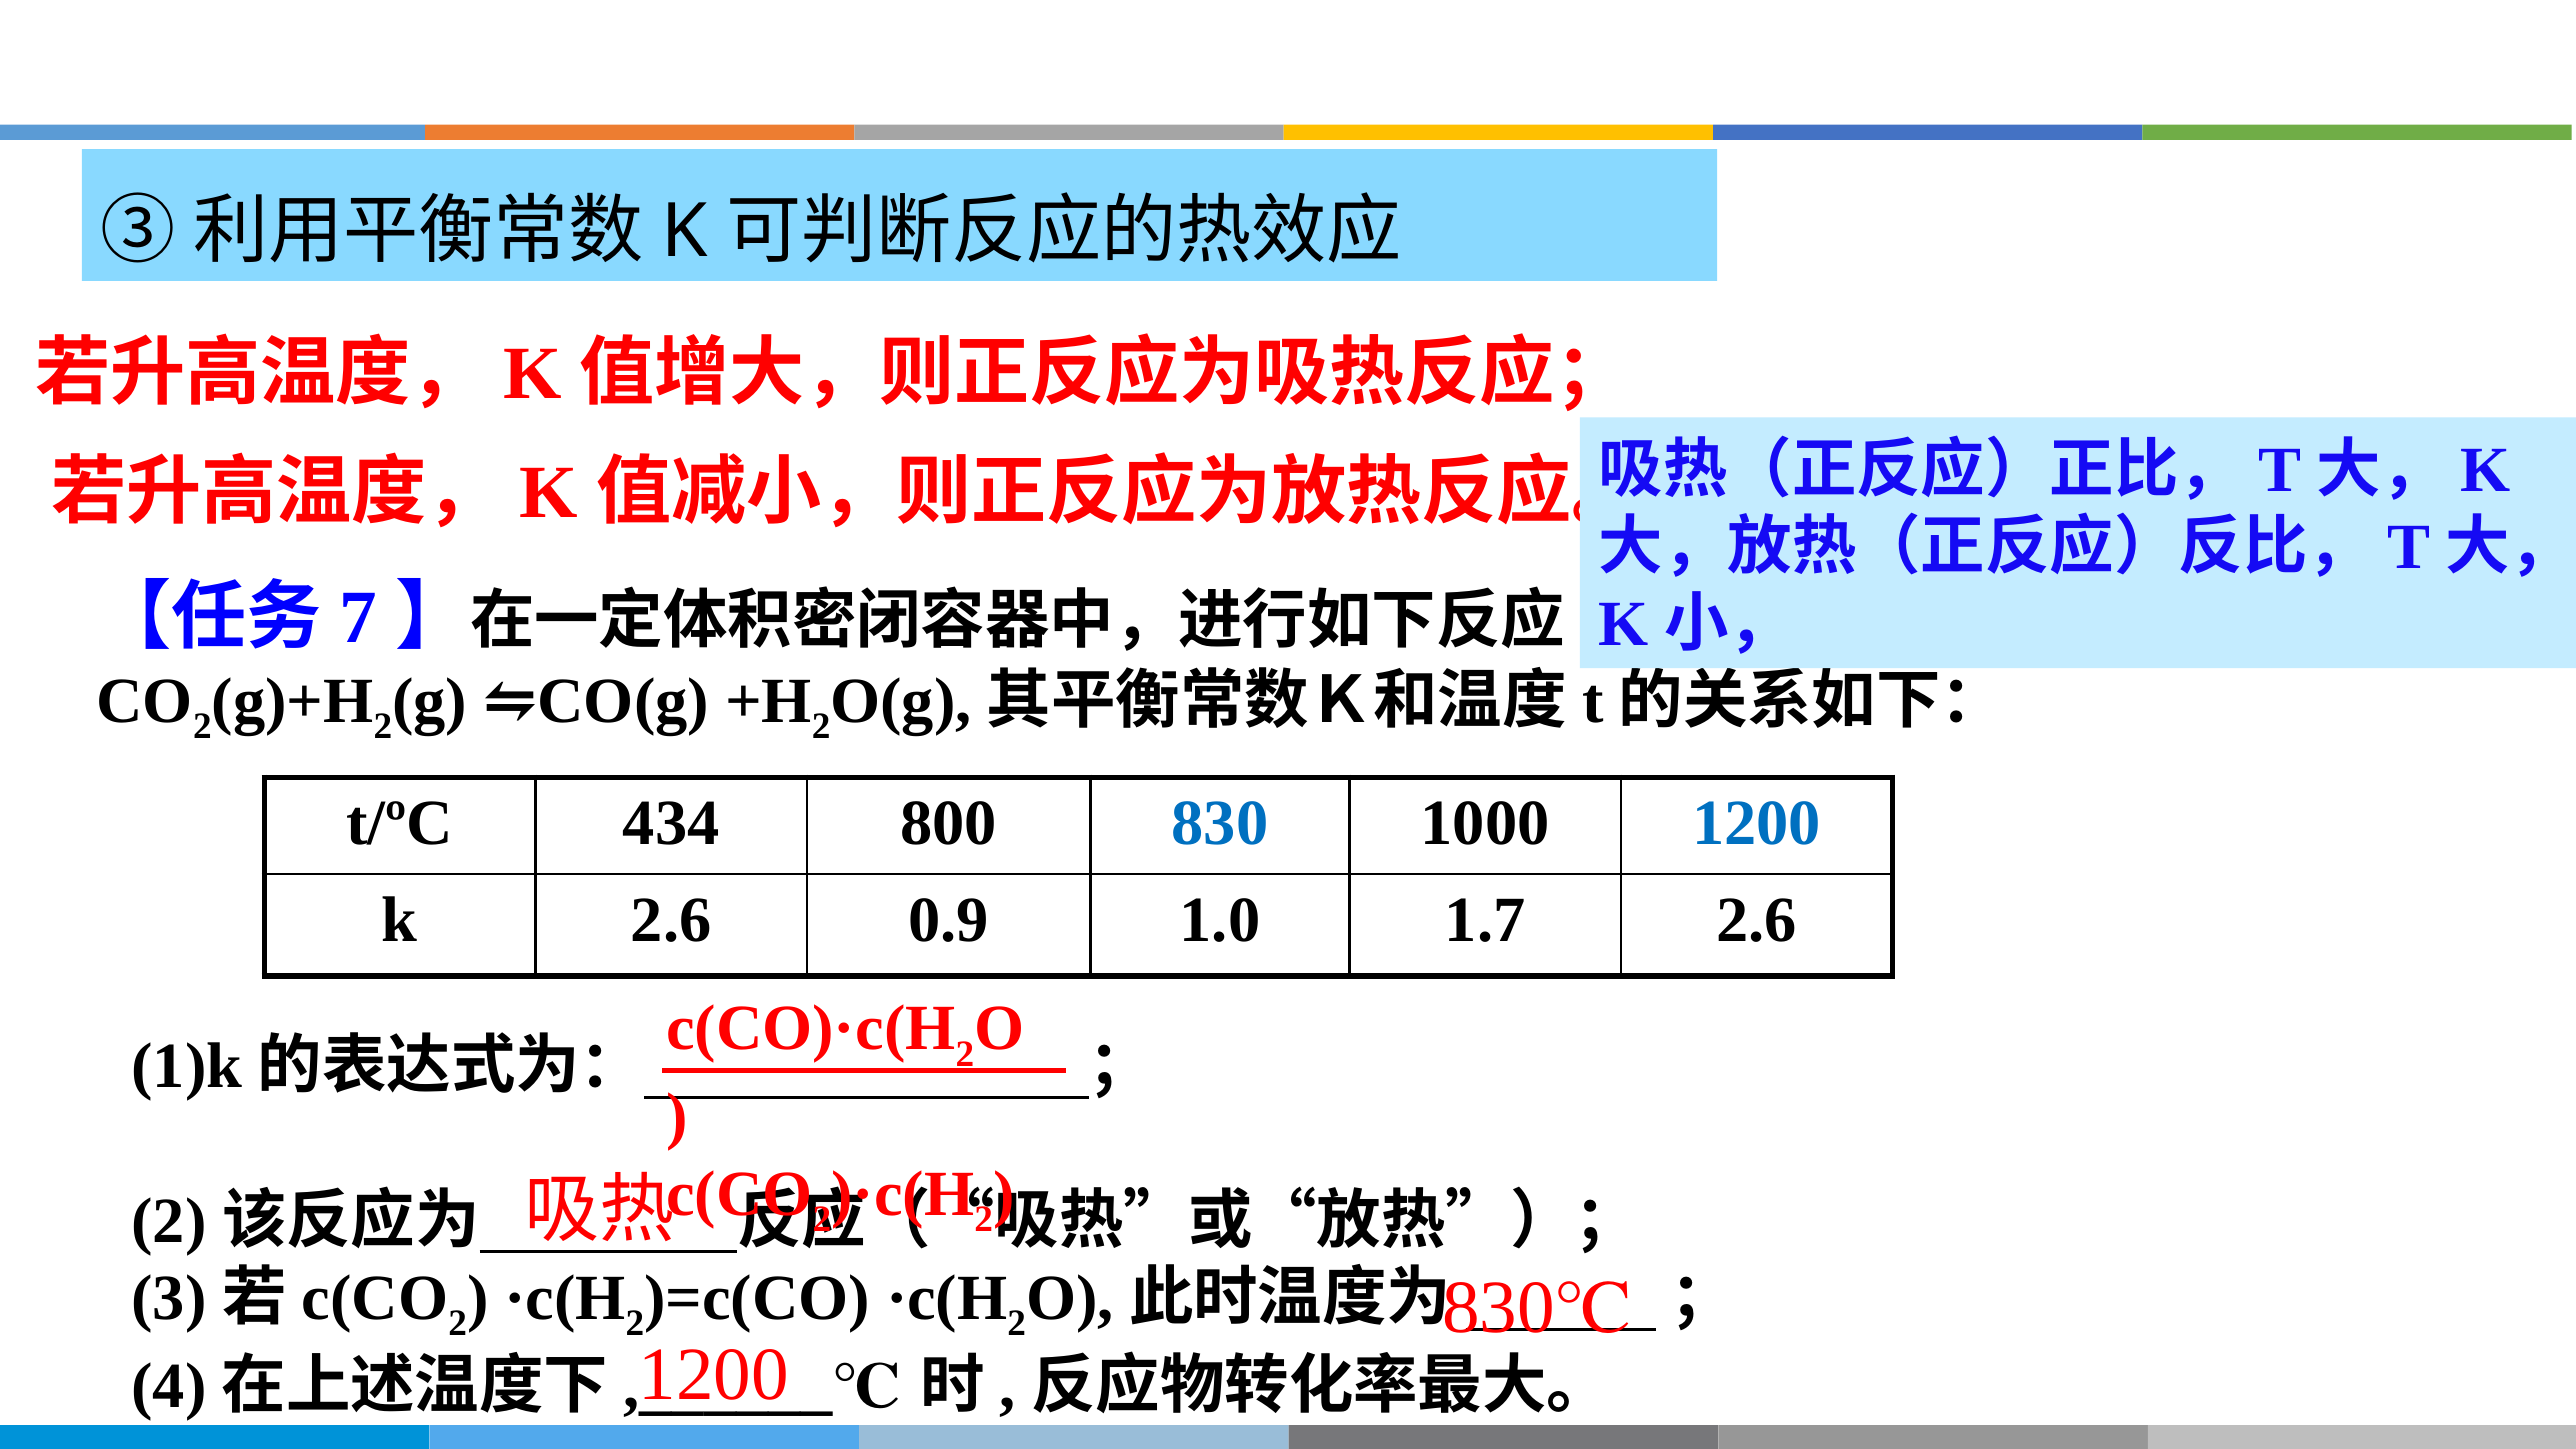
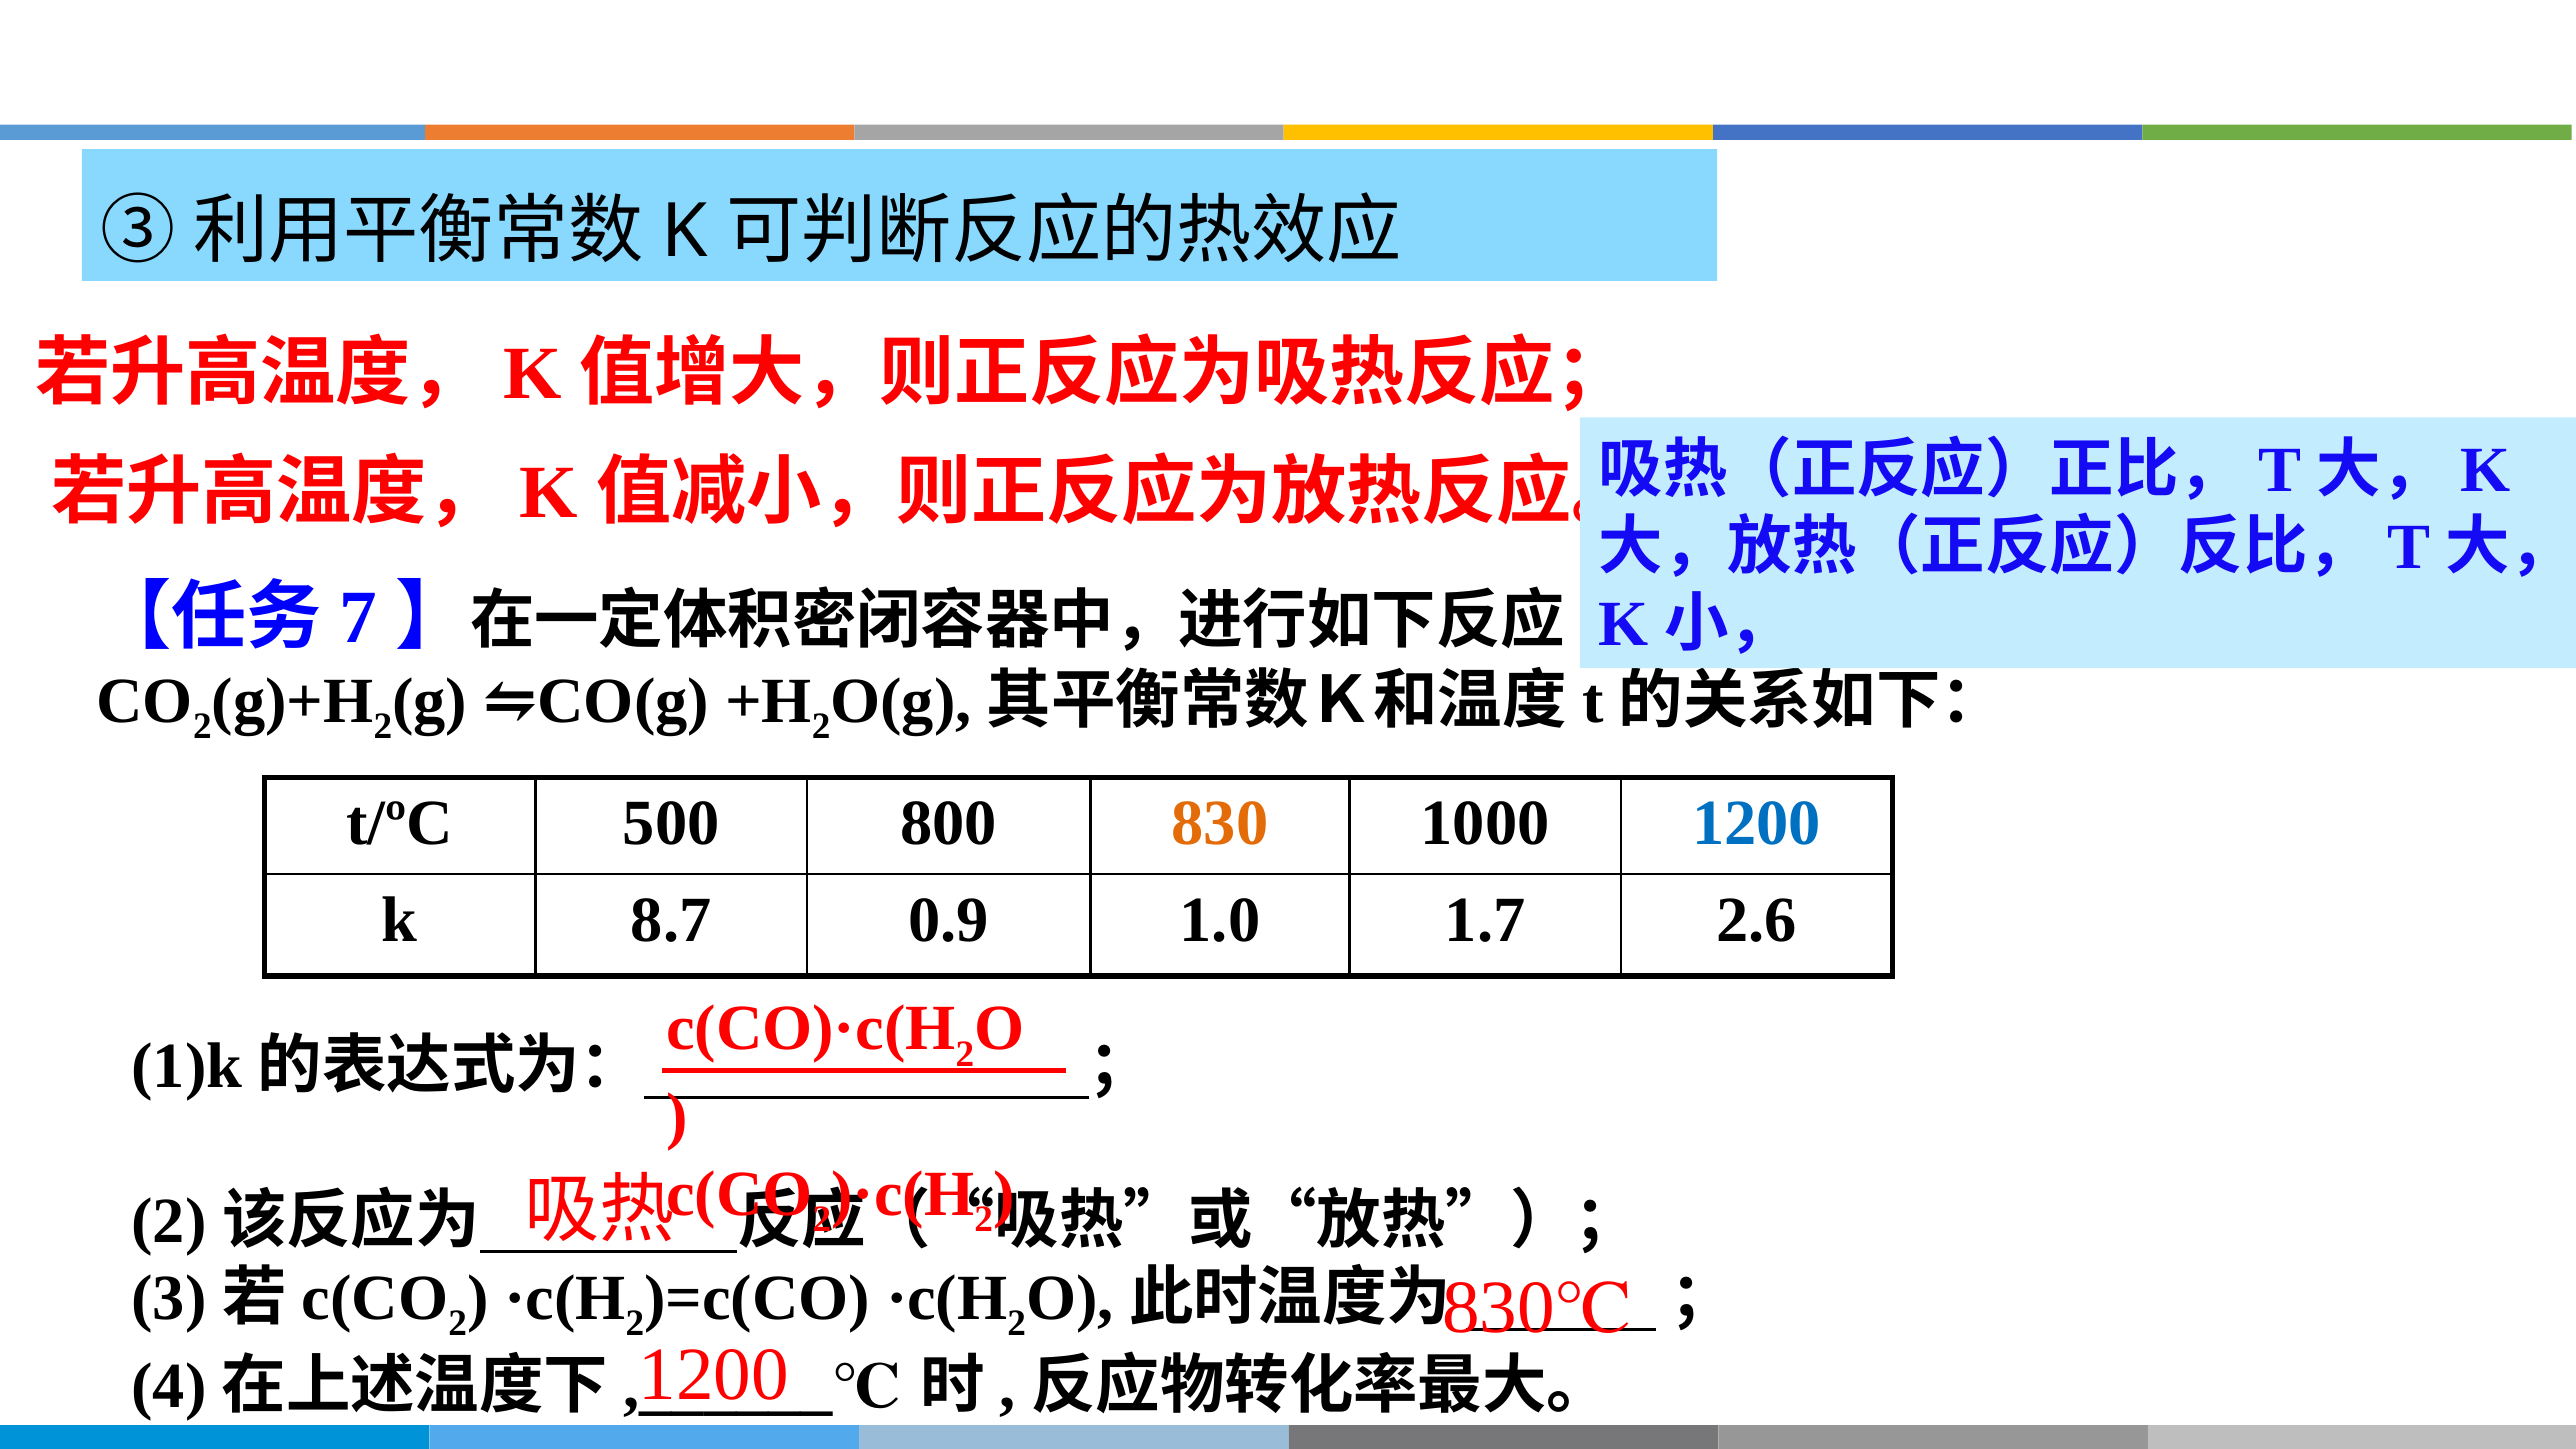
434: 434 -> 500 (671, 823)
830 colour: blue -> orange (1220, 823)
k 2.6: 2.6 -> 8.7 (671, 920)
